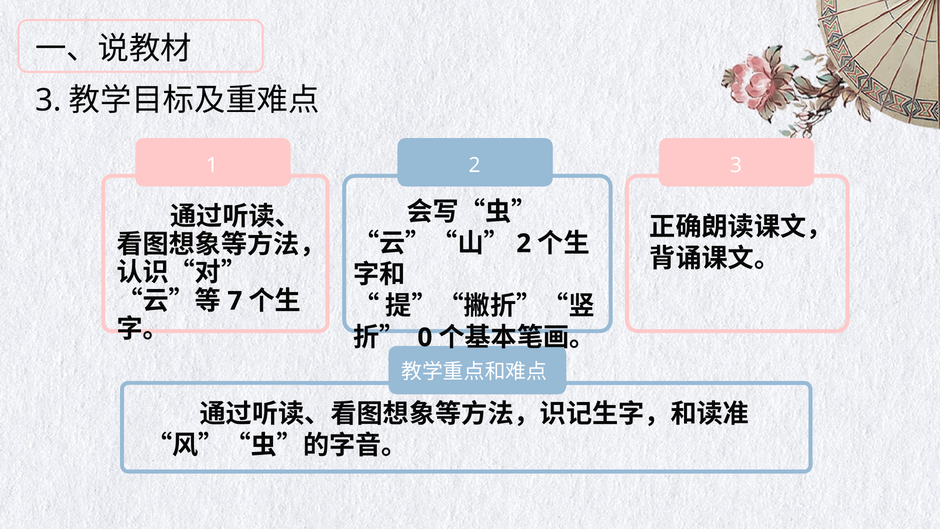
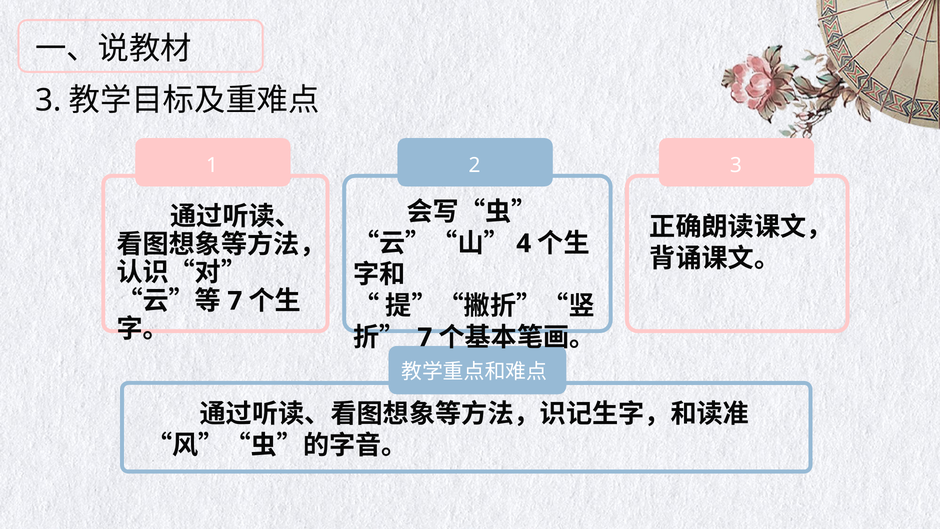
2: 2 -> 4 (524, 243)
0: 0 -> 7 (425, 337)
